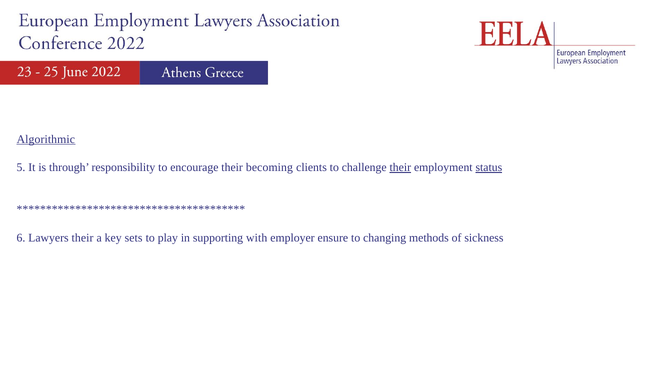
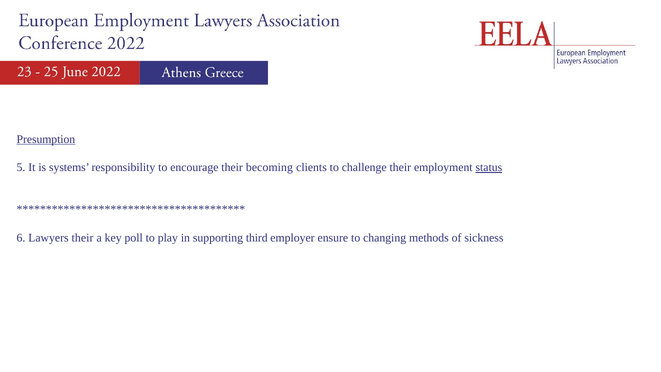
Algorithmic: Algorithmic -> Presumption (46, 139)
through: through -> systems (69, 167)
their underline: present -> none (400, 167)
sets: sets -> poll (134, 238)
with: with -> third (257, 238)
